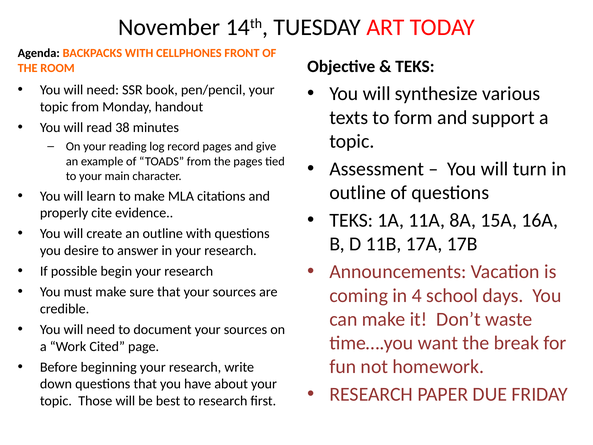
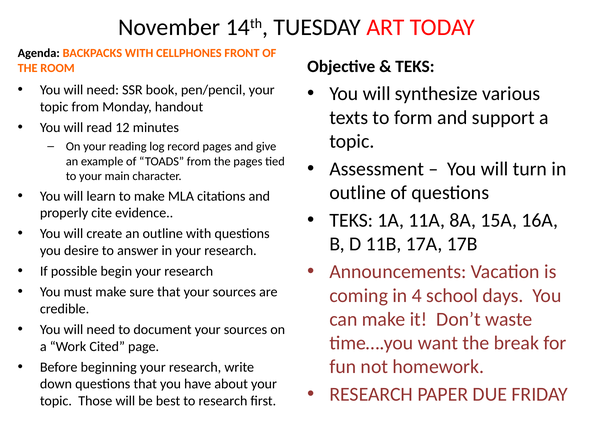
38: 38 -> 12 (122, 127)
